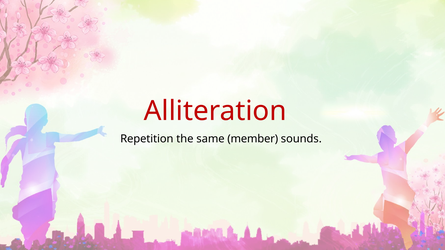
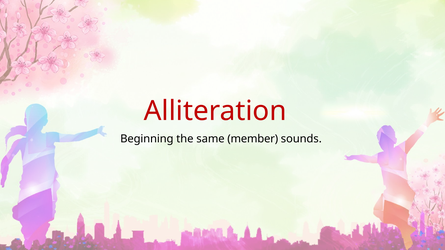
Repetition: Repetition -> Beginning (147, 139)
